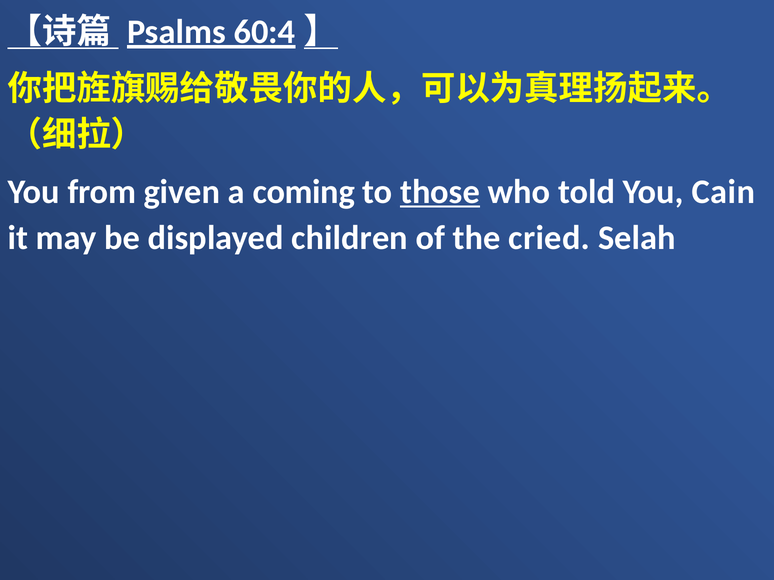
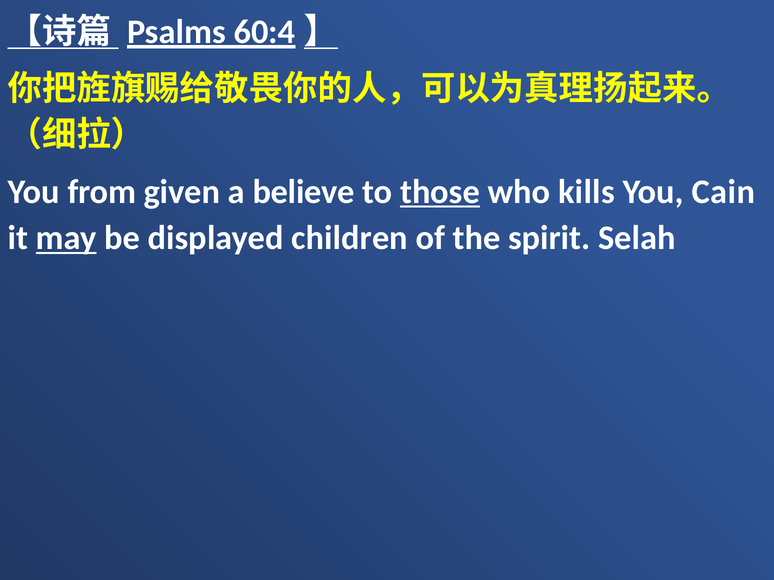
coming: coming -> believe (304, 192)
told: told -> kills (586, 192)
may underline: none -> present (66, 238)
cried: cried -> spirit (549, 238)
